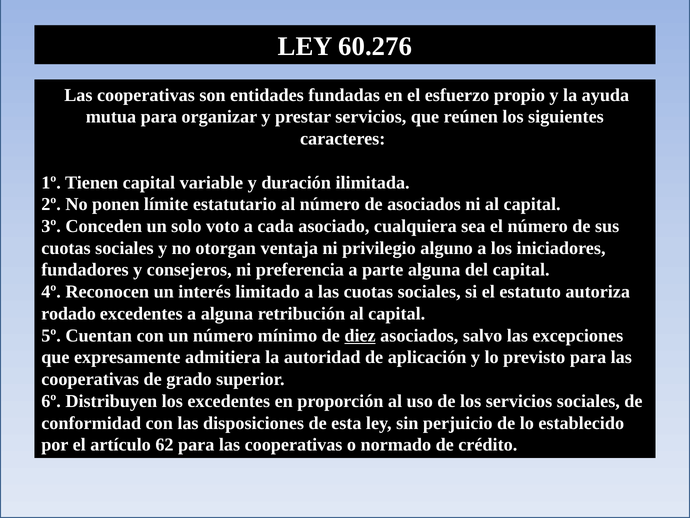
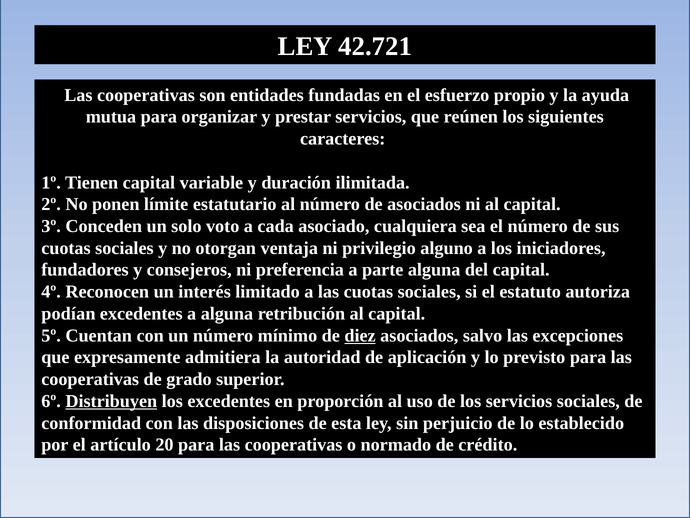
60.276: 60.276 -> 42.721 (375, 47)
rodado: rodado -> podían (68, 313)
Distribuyen underline: none -> present (111, 401)
62: 62 -> 20 (164, 444)
